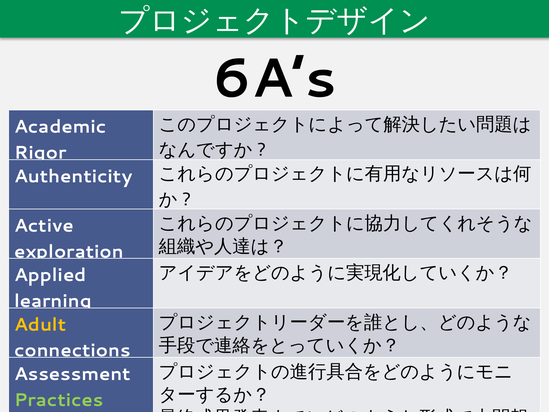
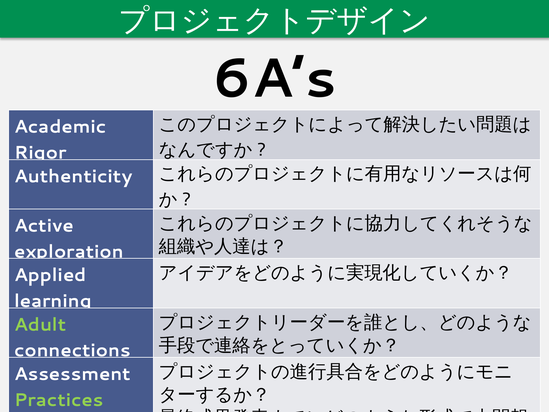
Adult colour: yellow -> light green (40, 325)
